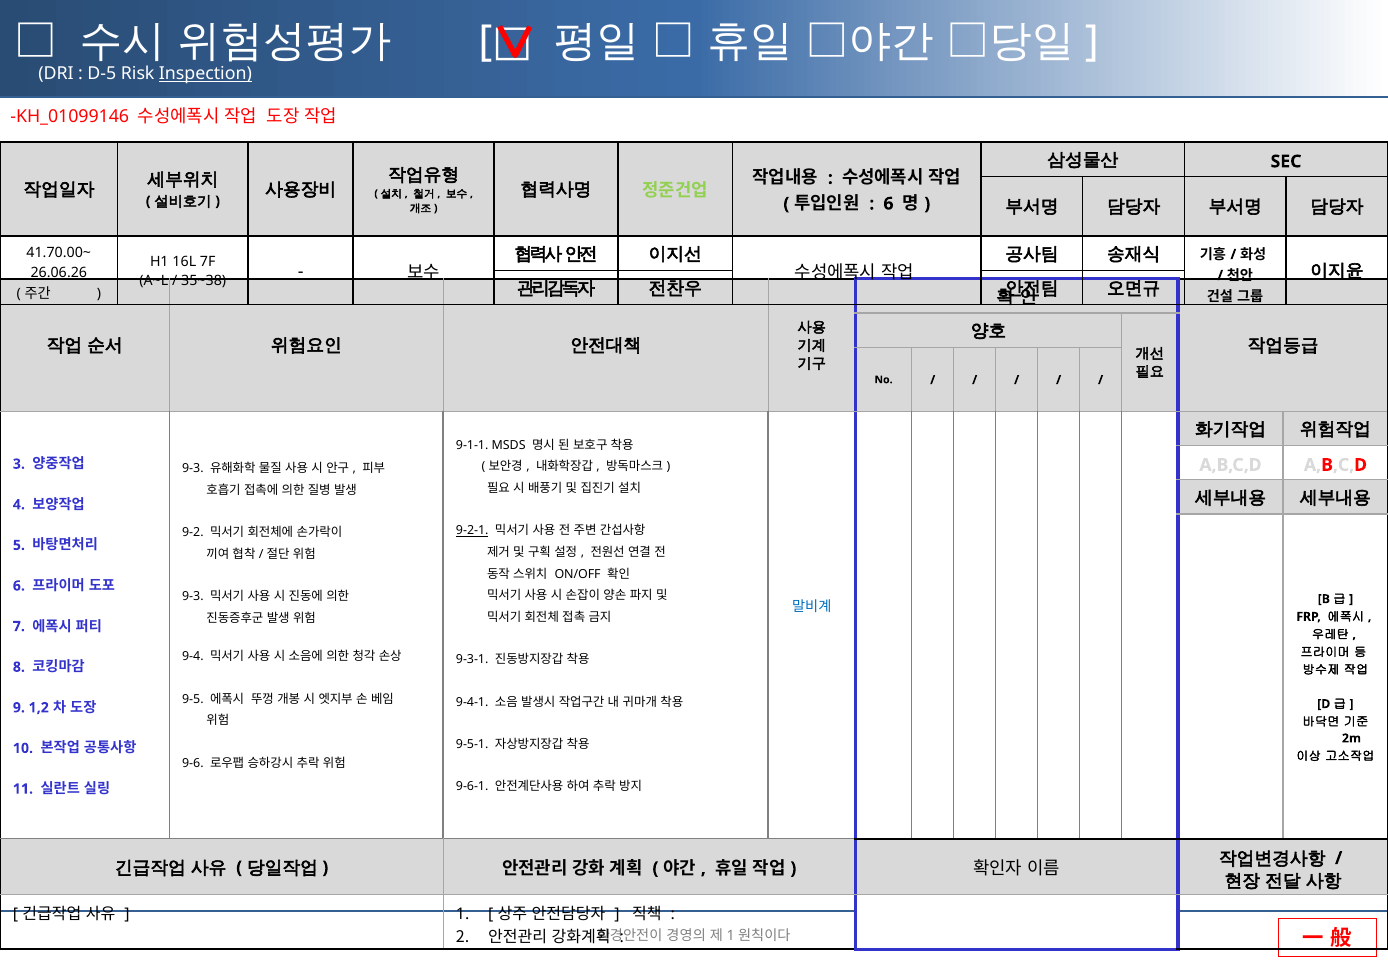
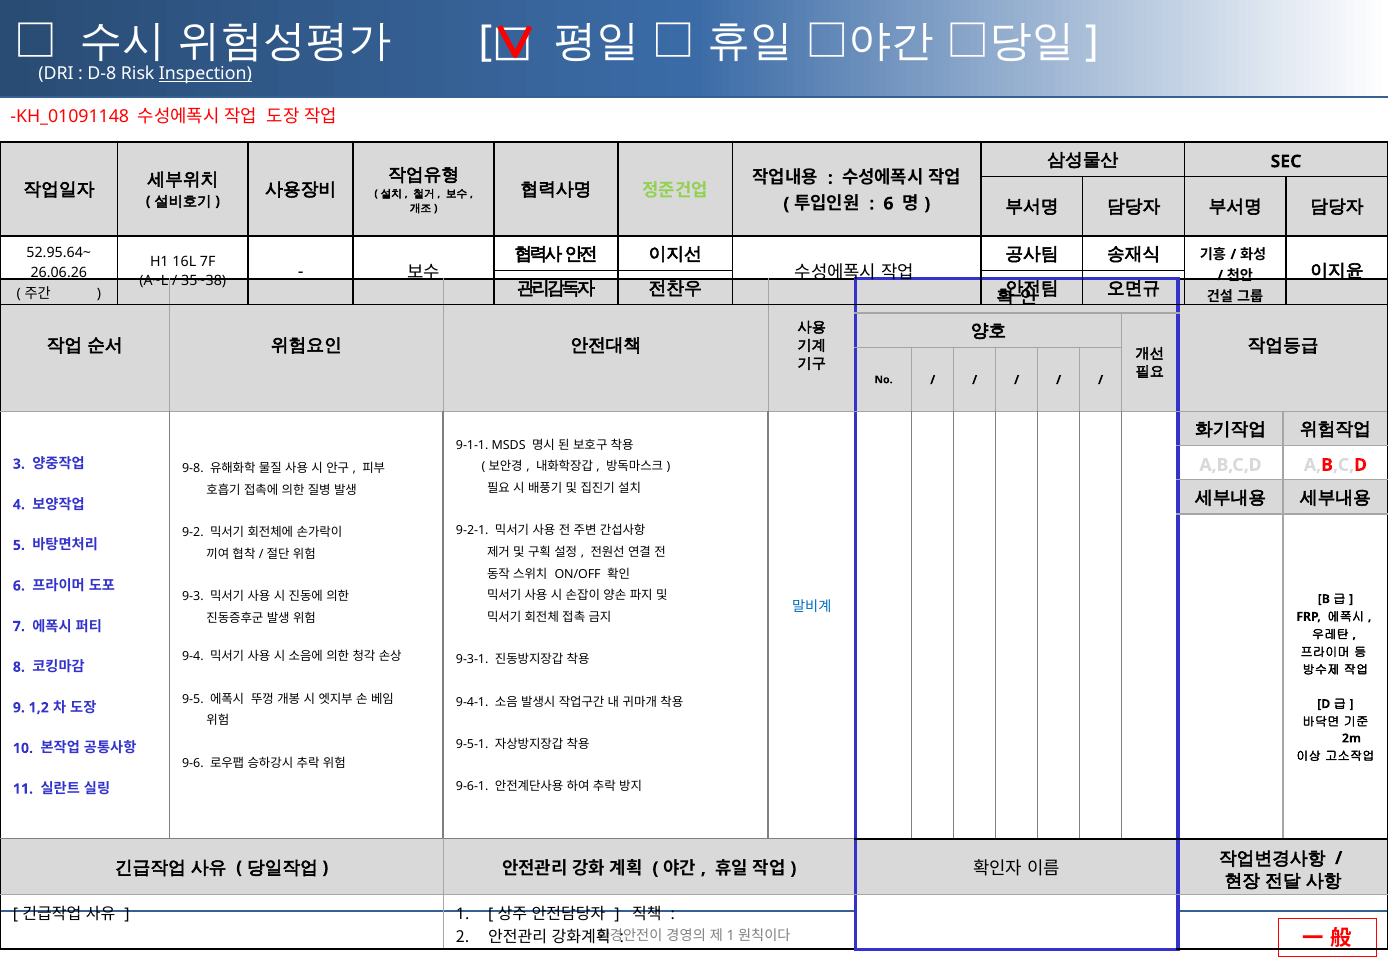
D-5: D-5 -> D-8 (102, 74)
KH_01099146: KH_01099146 -> KH_01091148 (70, 116)
41.70.00~: 41.70.00~ -> 52.95.64~ (59, 253)
9-3: 9-3 -> 9-8 (193, 469)
9-2-1 underline: present -> none (472, 531)
